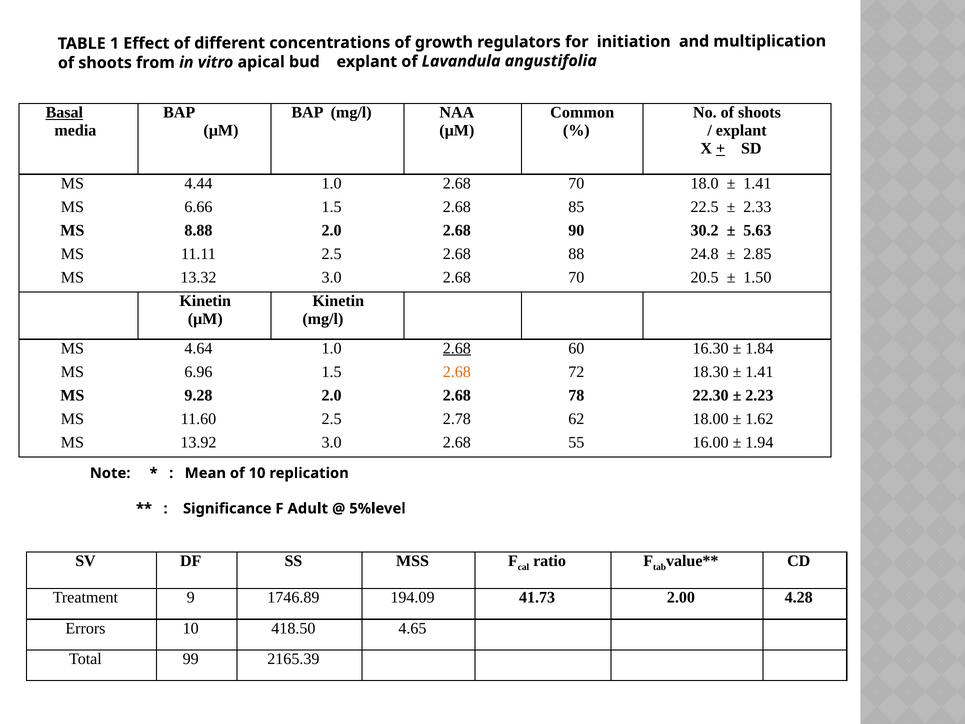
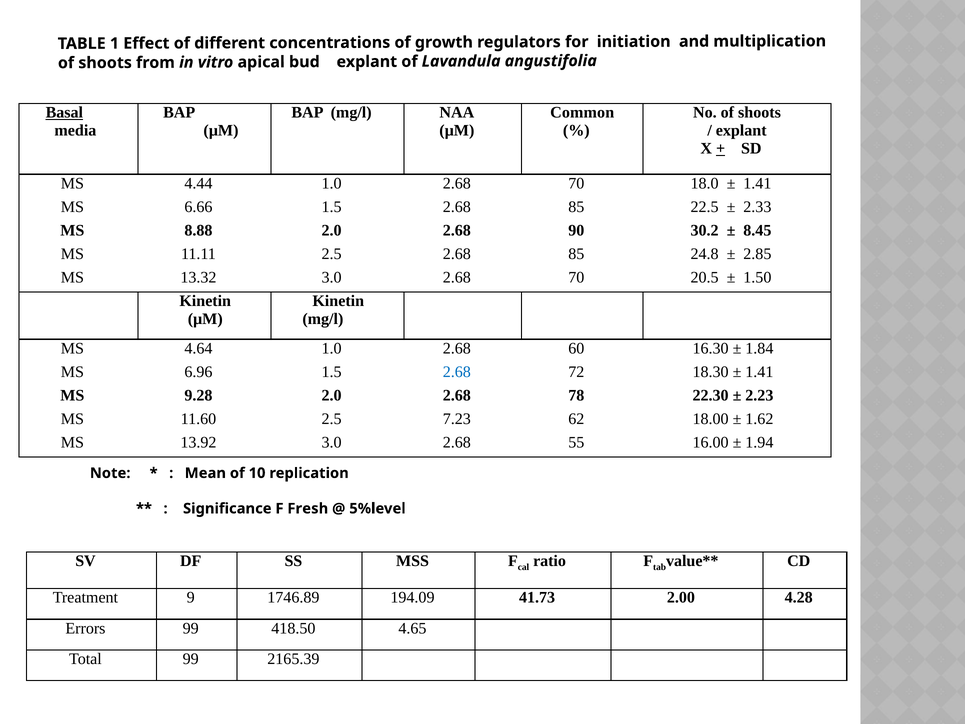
5.63: 5.63 -> 8.45 (757, 230)
2.5 2.68 88: 88 -> 85 (576, 254)
2.68 underline: present -> none (457, 348)
2.68 colour: orange -> blue (457, 372)
2.78: 2.78 -> 7.23 (457, 419)
Adult: Adult -> Fresh (308, 508)
Errors 10: 10 -> 99 (191, 628)
